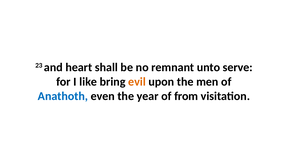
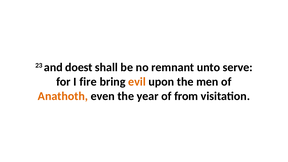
heart: heart -> doest (79, 67)
like: like -> fire (88, 82)
Anathoth colour: blue -> orange (63, 96)
